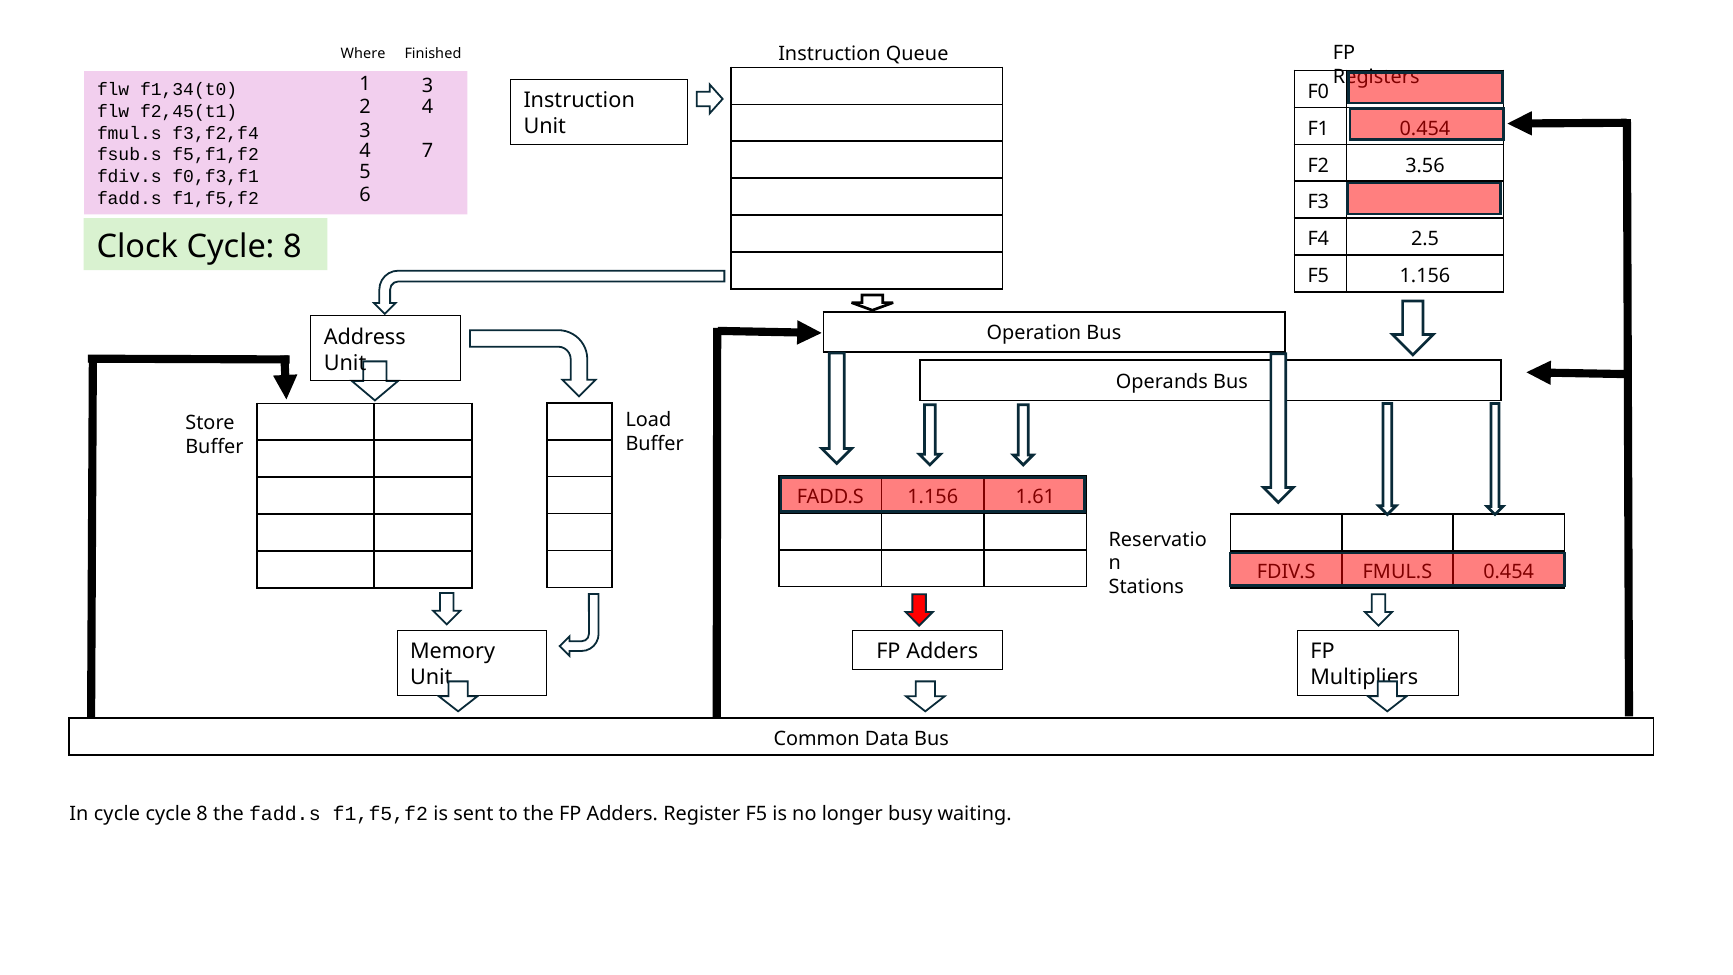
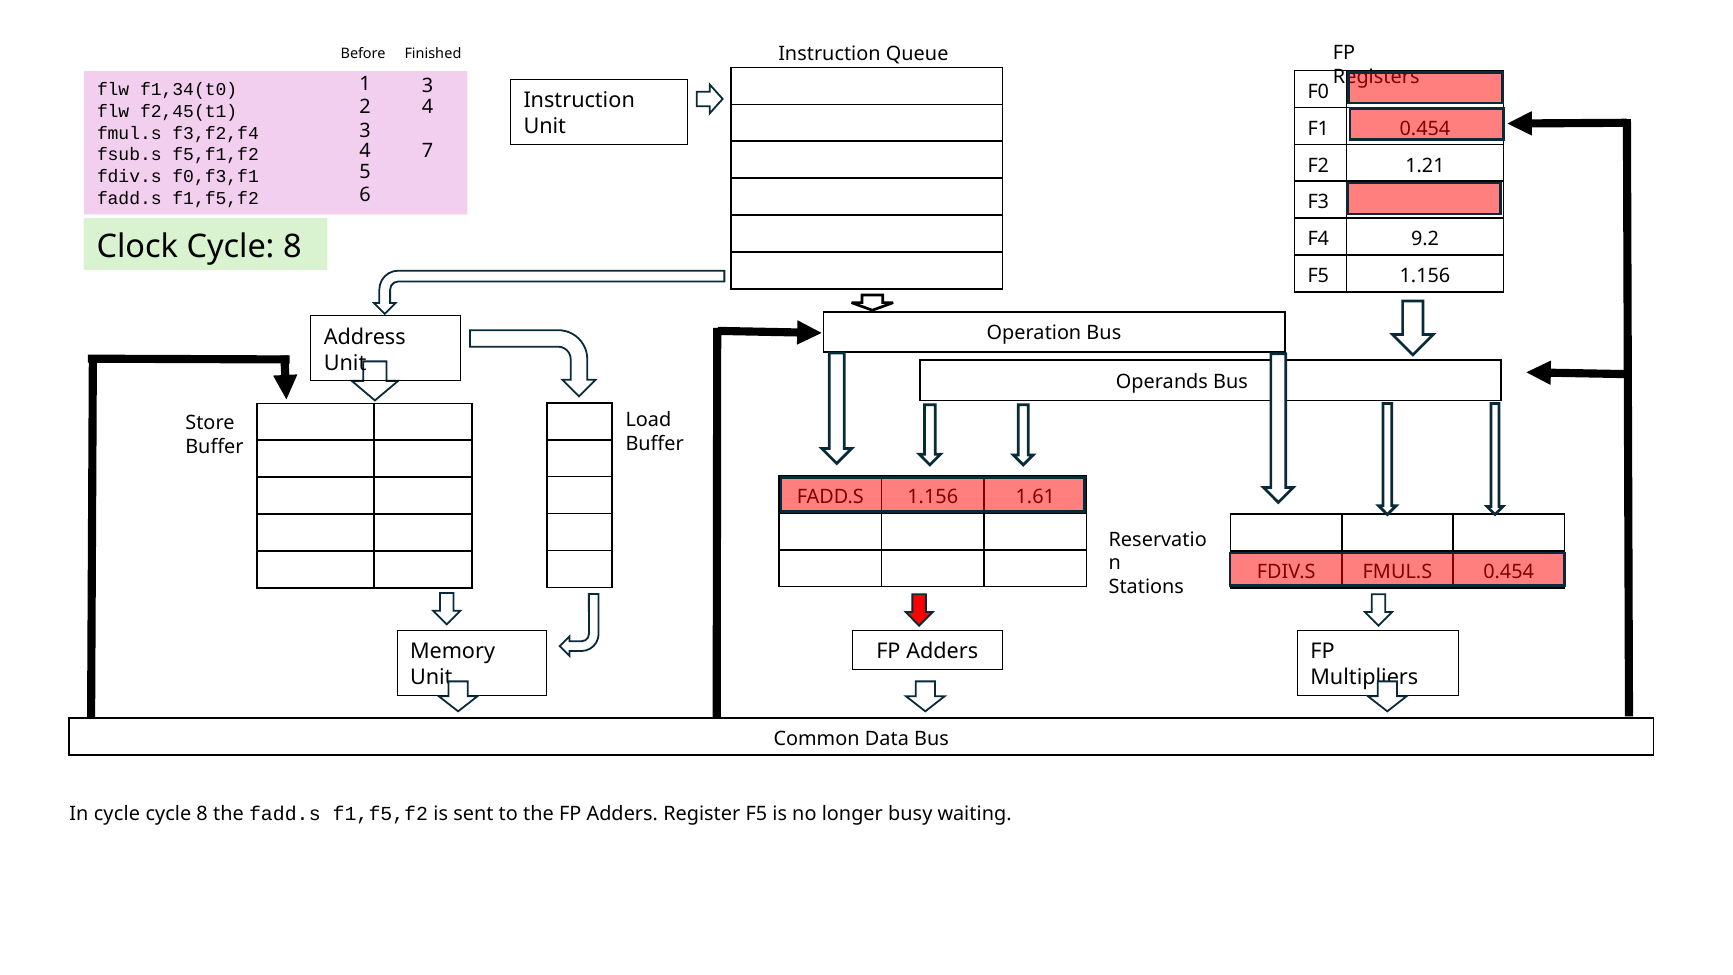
Where: Where -> Before (363, 54)
3.56: 3.56 -> 1.21 (1425, 165)
2.5: 2.5 -> 9.2 (1425, 239)
